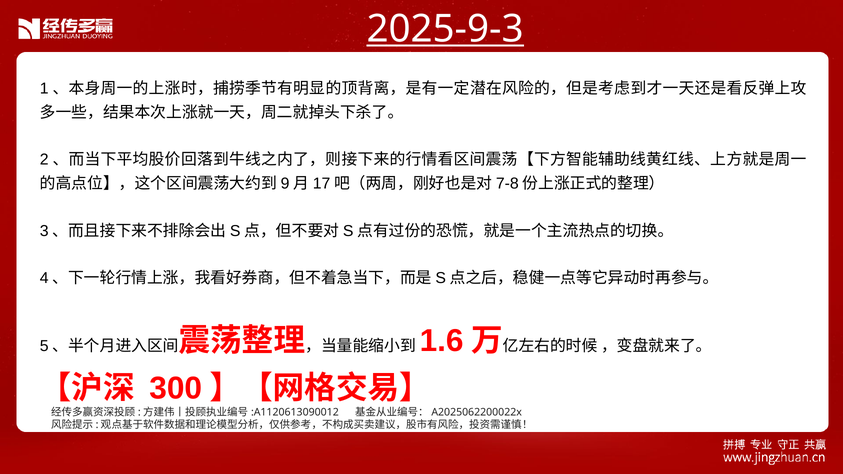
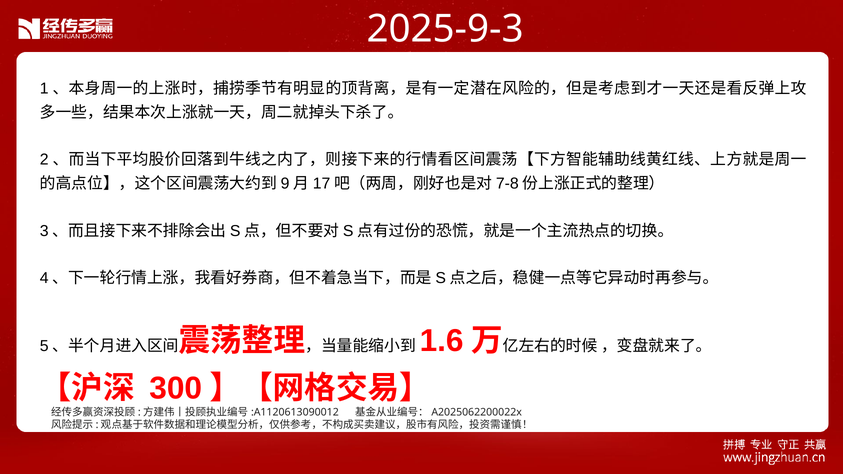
2025-9-3 underline: present -> none (445, 29)
